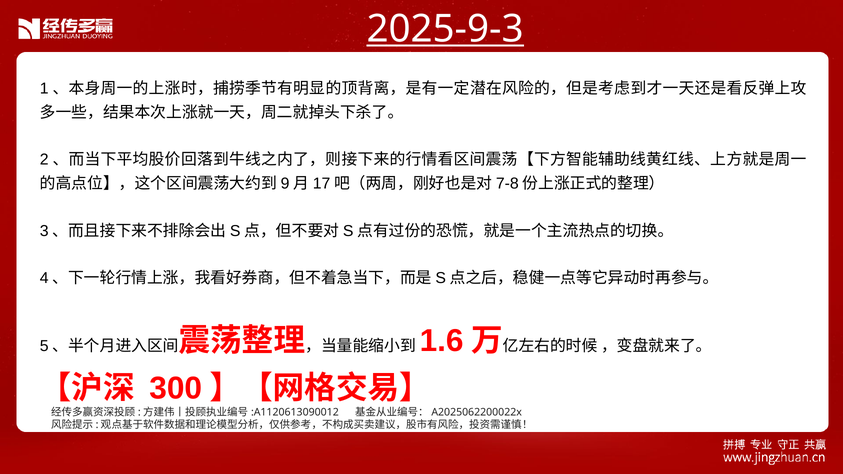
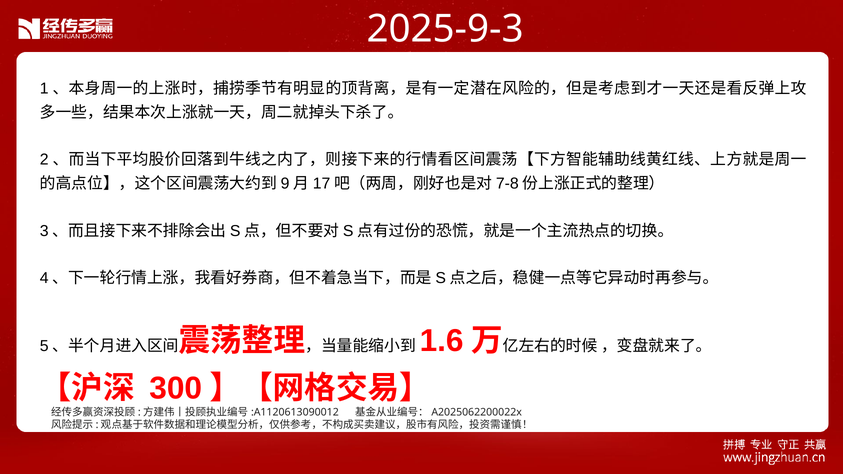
2025-9-3 underline: present -> none (445, 29)
